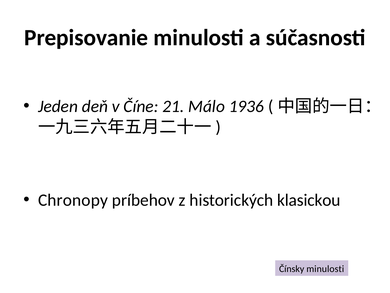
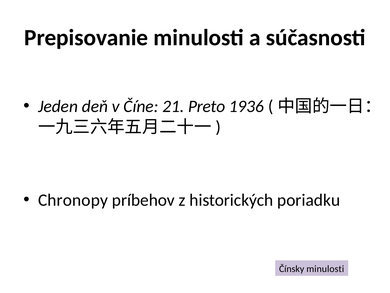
Málo: Málo -> Preto (207, 106)
klasickou: klasickou -> poriadku (309, 200)
